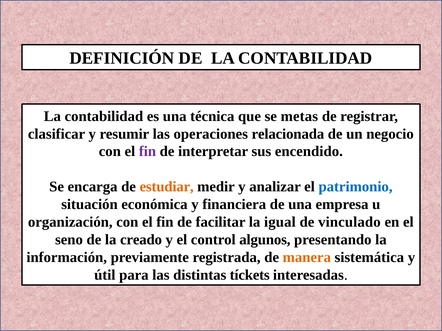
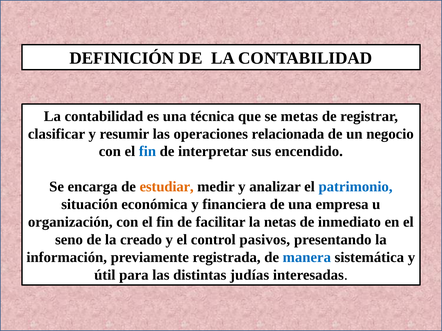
fin colour: purple -> blue (147, 152)
igual: igual -> netas (280, 222)
vinculado: vinculado -> inmediato (349, 222)
algunos: algunos -> pasivos (265, 240)
manera colour: orange -> blue (307, 258)
tíckets: tíckets -> judías (250, 275)
